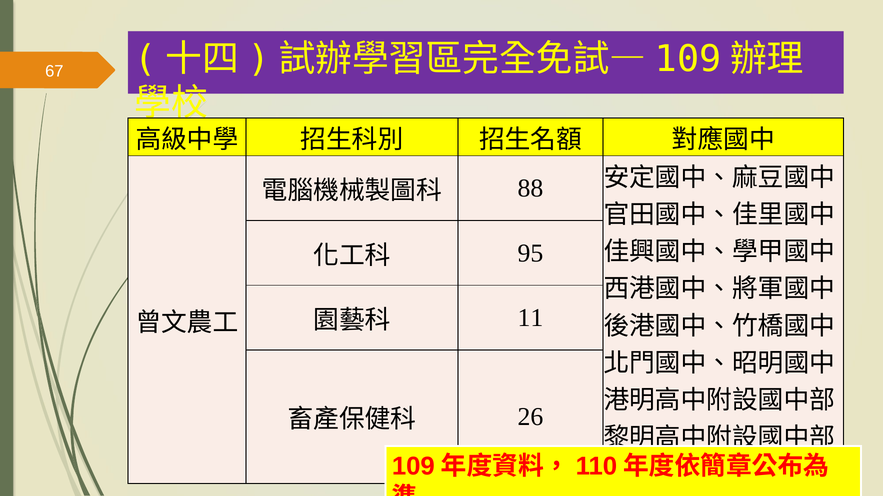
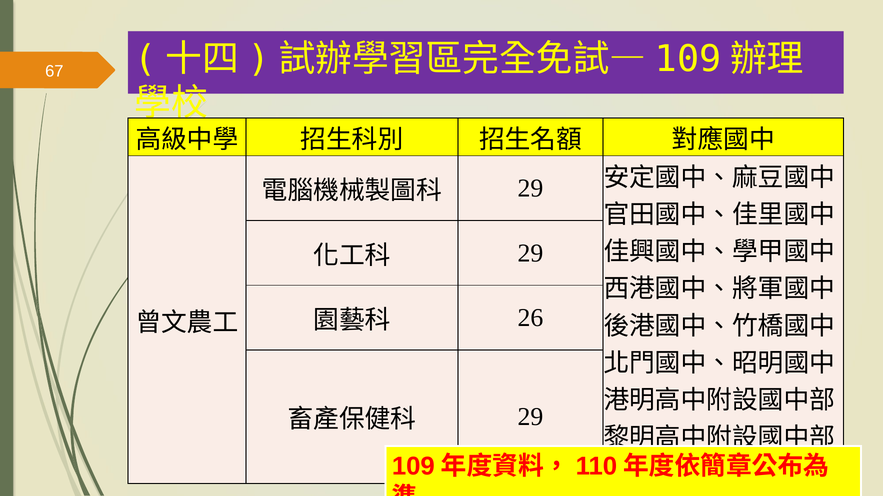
88: 88 -> 29 (530, 189)
95: 95 -> 29 (530, 253)
11: 11 -> 26 (530, 318)
26: 26 -> 29 (530, 417)
